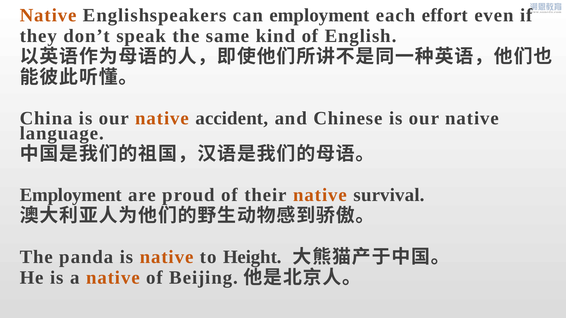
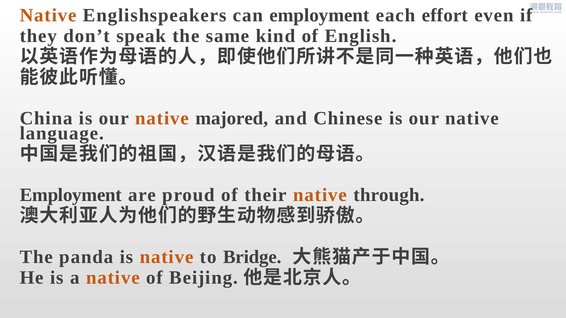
accident: accident -> majored (232, 119)
survival: survival -> through (389, 195)
Height: Height -> Bridge (252, 257)
